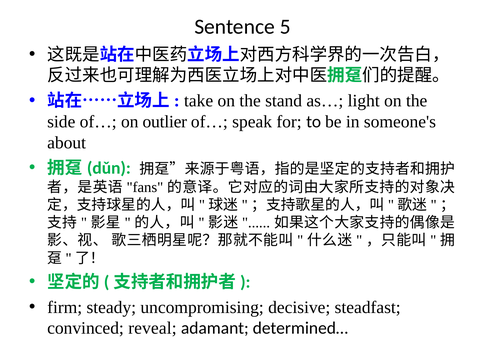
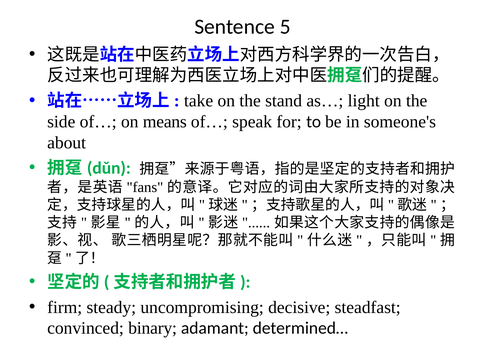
outlier: outlier -> means (165, 122)
reveal: reveal -> binary (153, 328)
